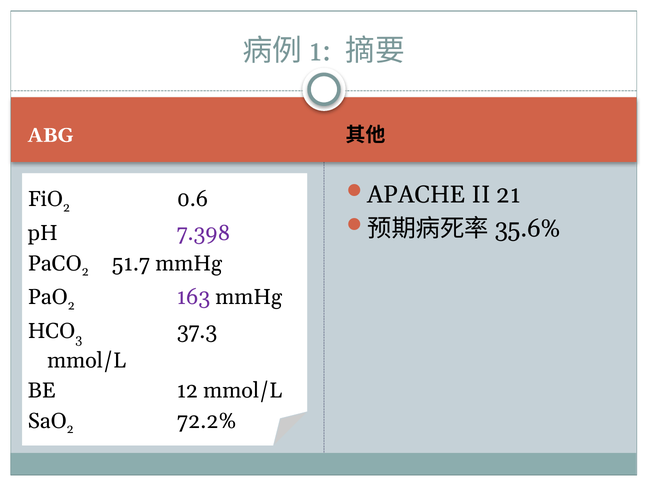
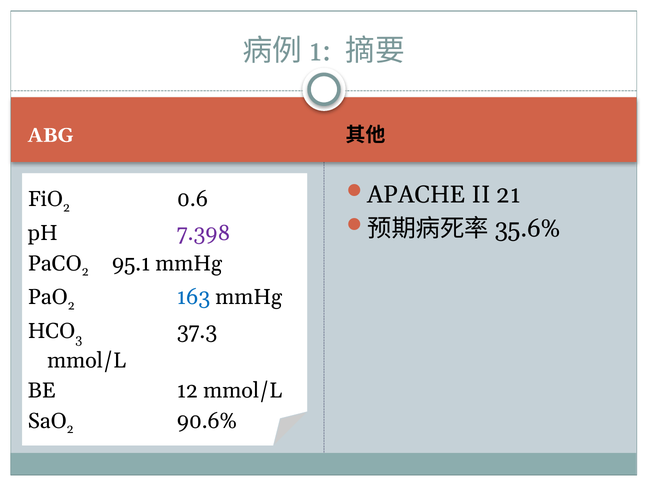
51.7: 51.7 -> 95.1 (131, 263)
163 colour: purple -> blue (193, 297)
72.2%: 72.2% -> 90.6% (207, 421)
